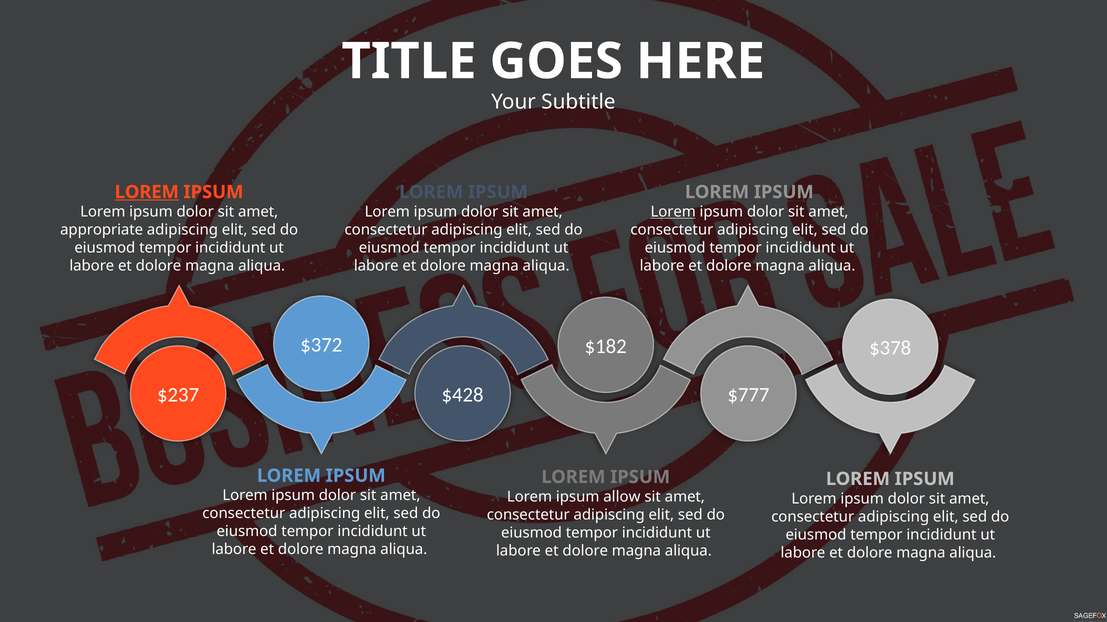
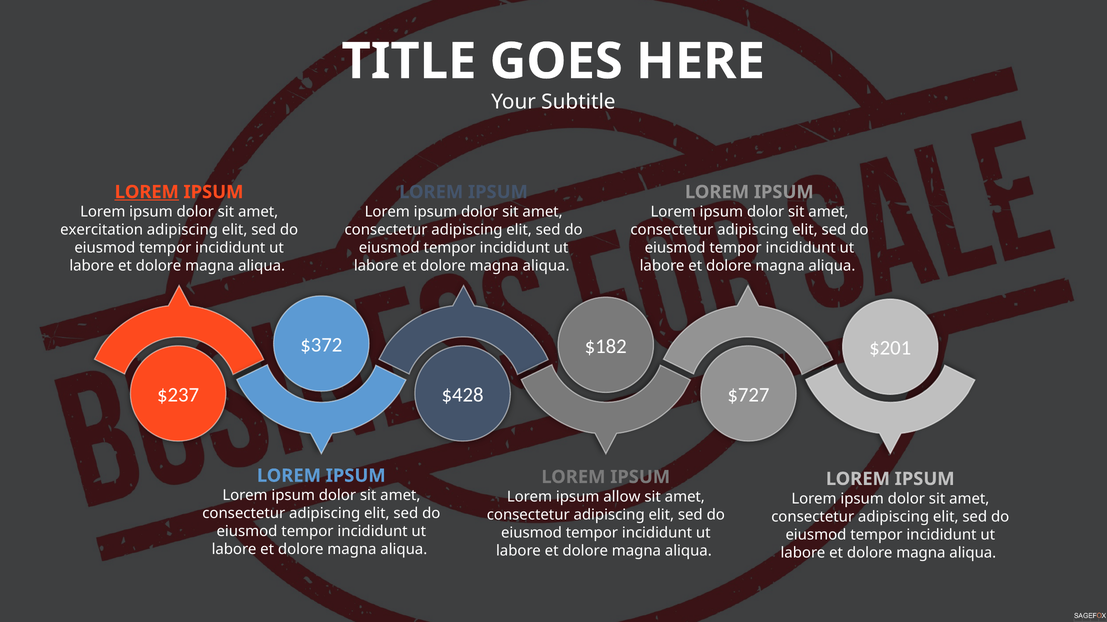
Lorem underline: present -> none (673, 212)
appropriate: appropriate -> exercitation (102, 230)
$378: $378 -> $201 (890, 349)
$777: $777 -> $727 (748, 395)
